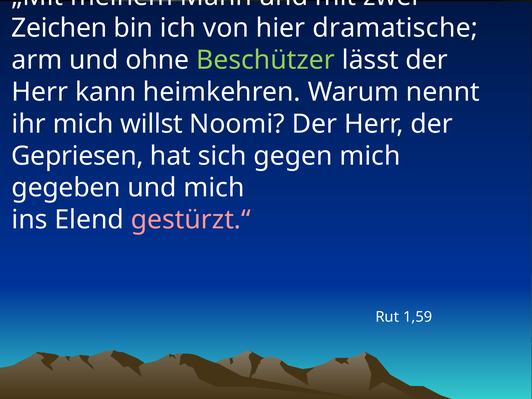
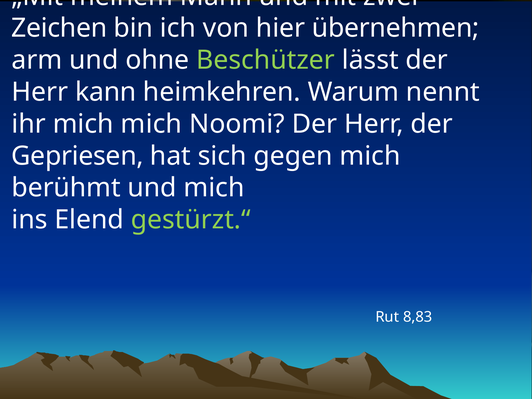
dramatische: dramatische -> übernehmen (396, 28)
mich willst: willst -> mich (151, 124)
gegeben: gegeben -> berühmt (66, 188)
gestürzt.“ colour: pink -> light green (191, 220)
1,59: 1,59 -> 8,83 (418, 317)
